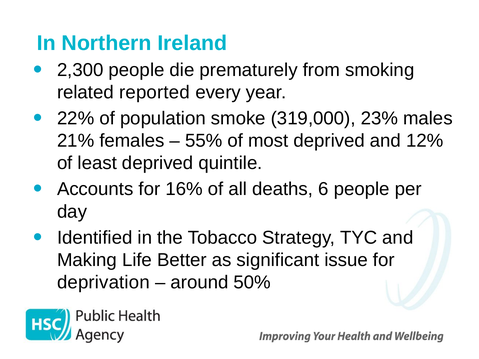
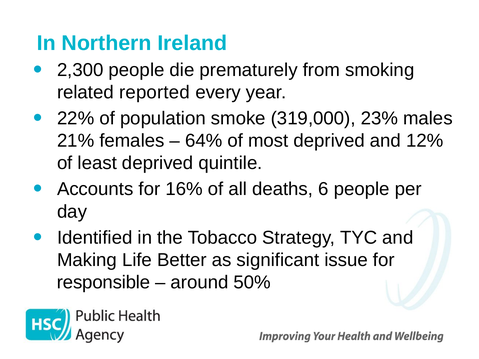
55%: 55% -> 64% (204, 141)
deprivation: deprivation -> responsible (104, 283)
